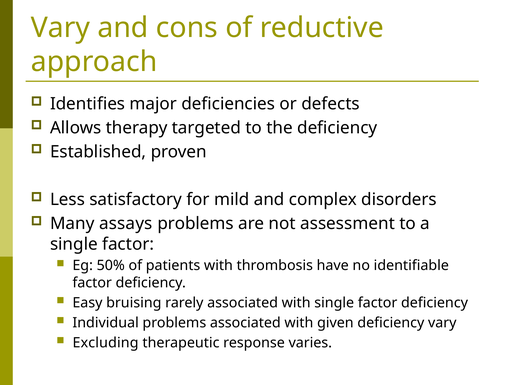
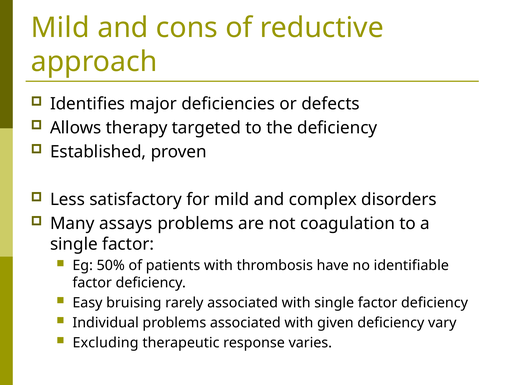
Vary: Vary -> Mild (60, 28)
assessment: assessment -> coagulation (348, 223)
